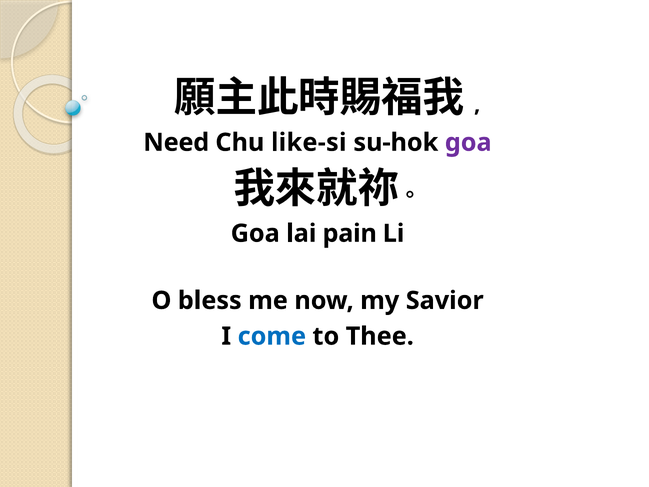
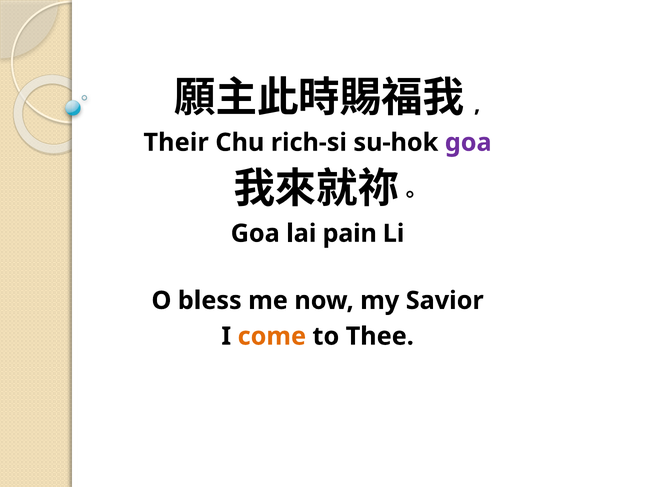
Need: Need -> Their (176, 142)
like-si: like-si -> rich-si (309, 142)
come colour: blue -> orange (272, 336)
